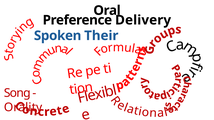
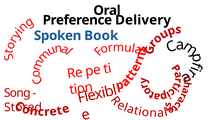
Their: Their -> Book (101, 36)
Orality: Orality -> Stored (23, 108)
